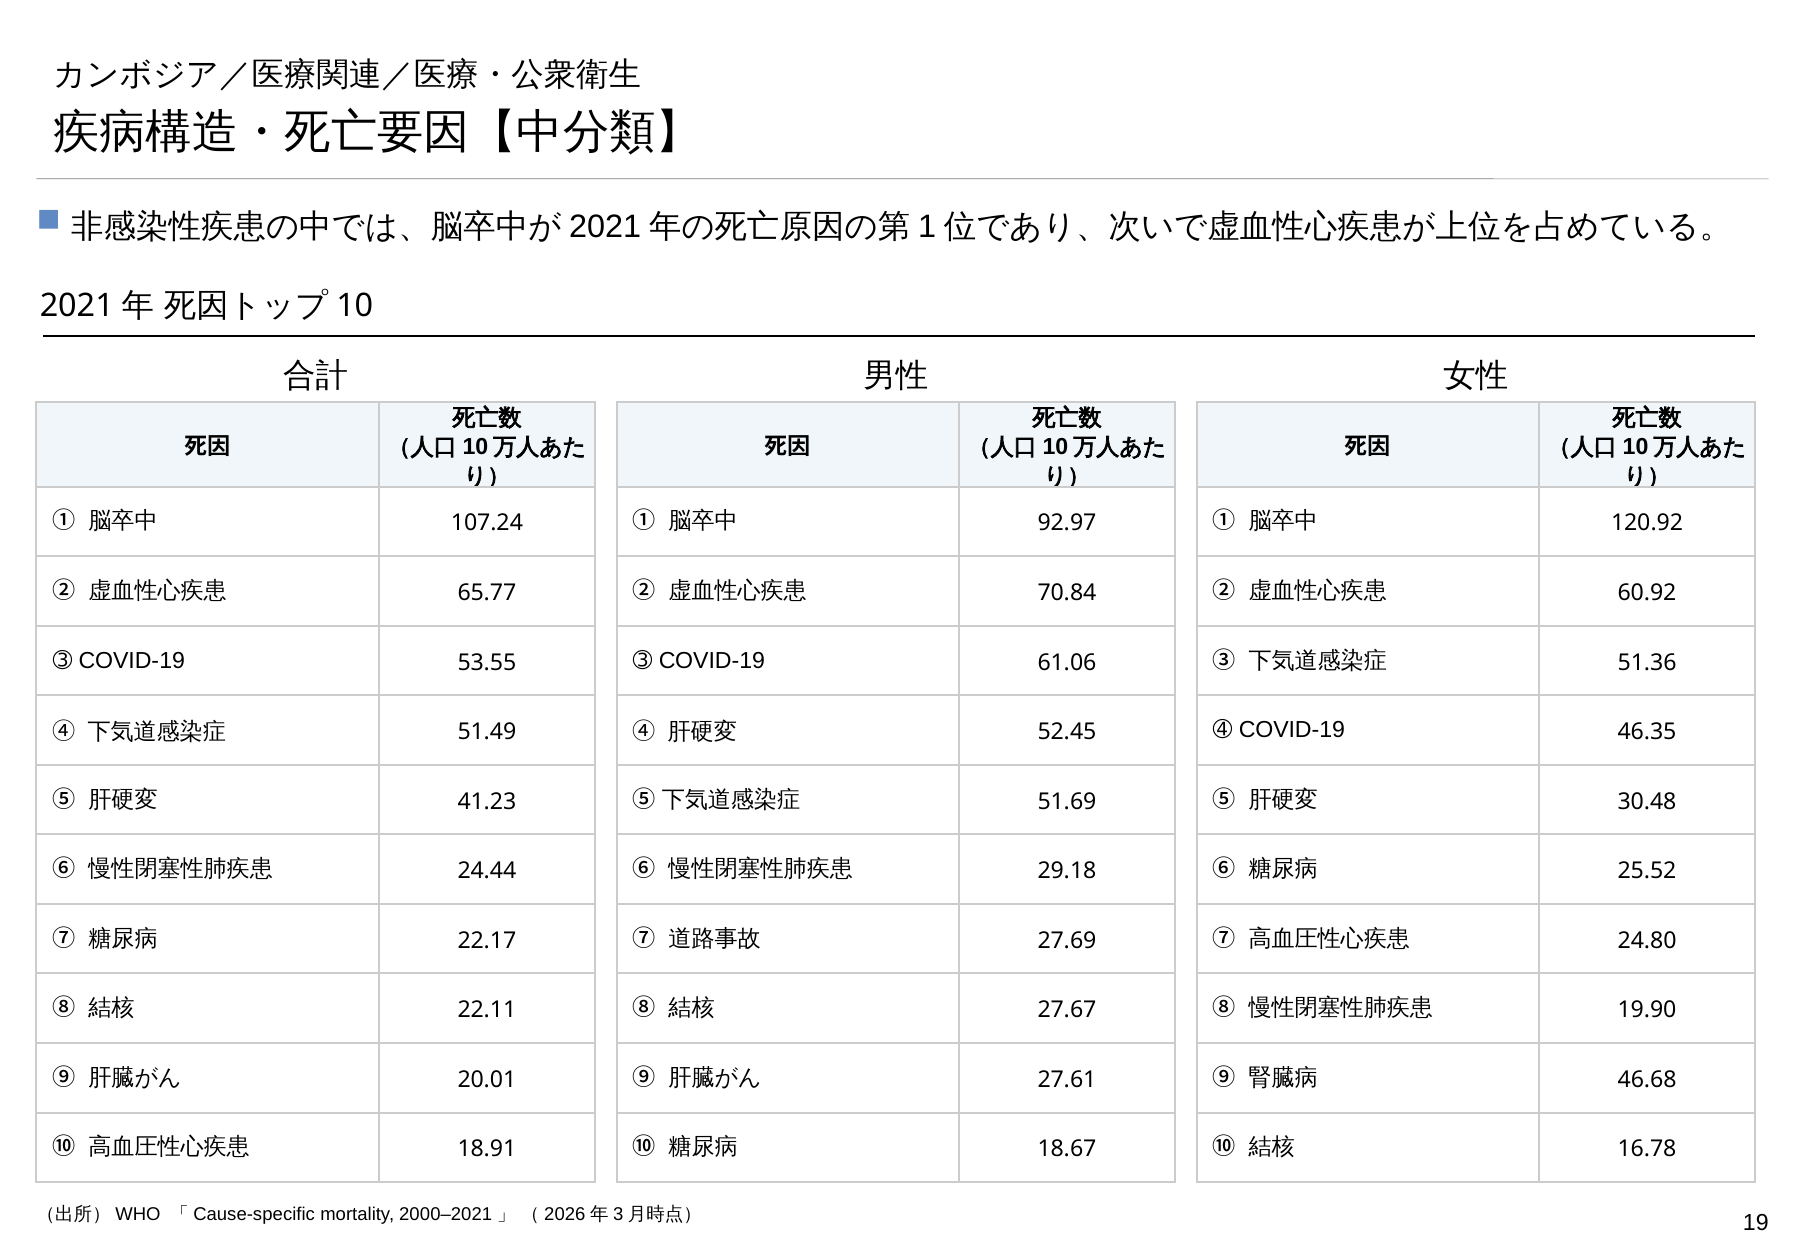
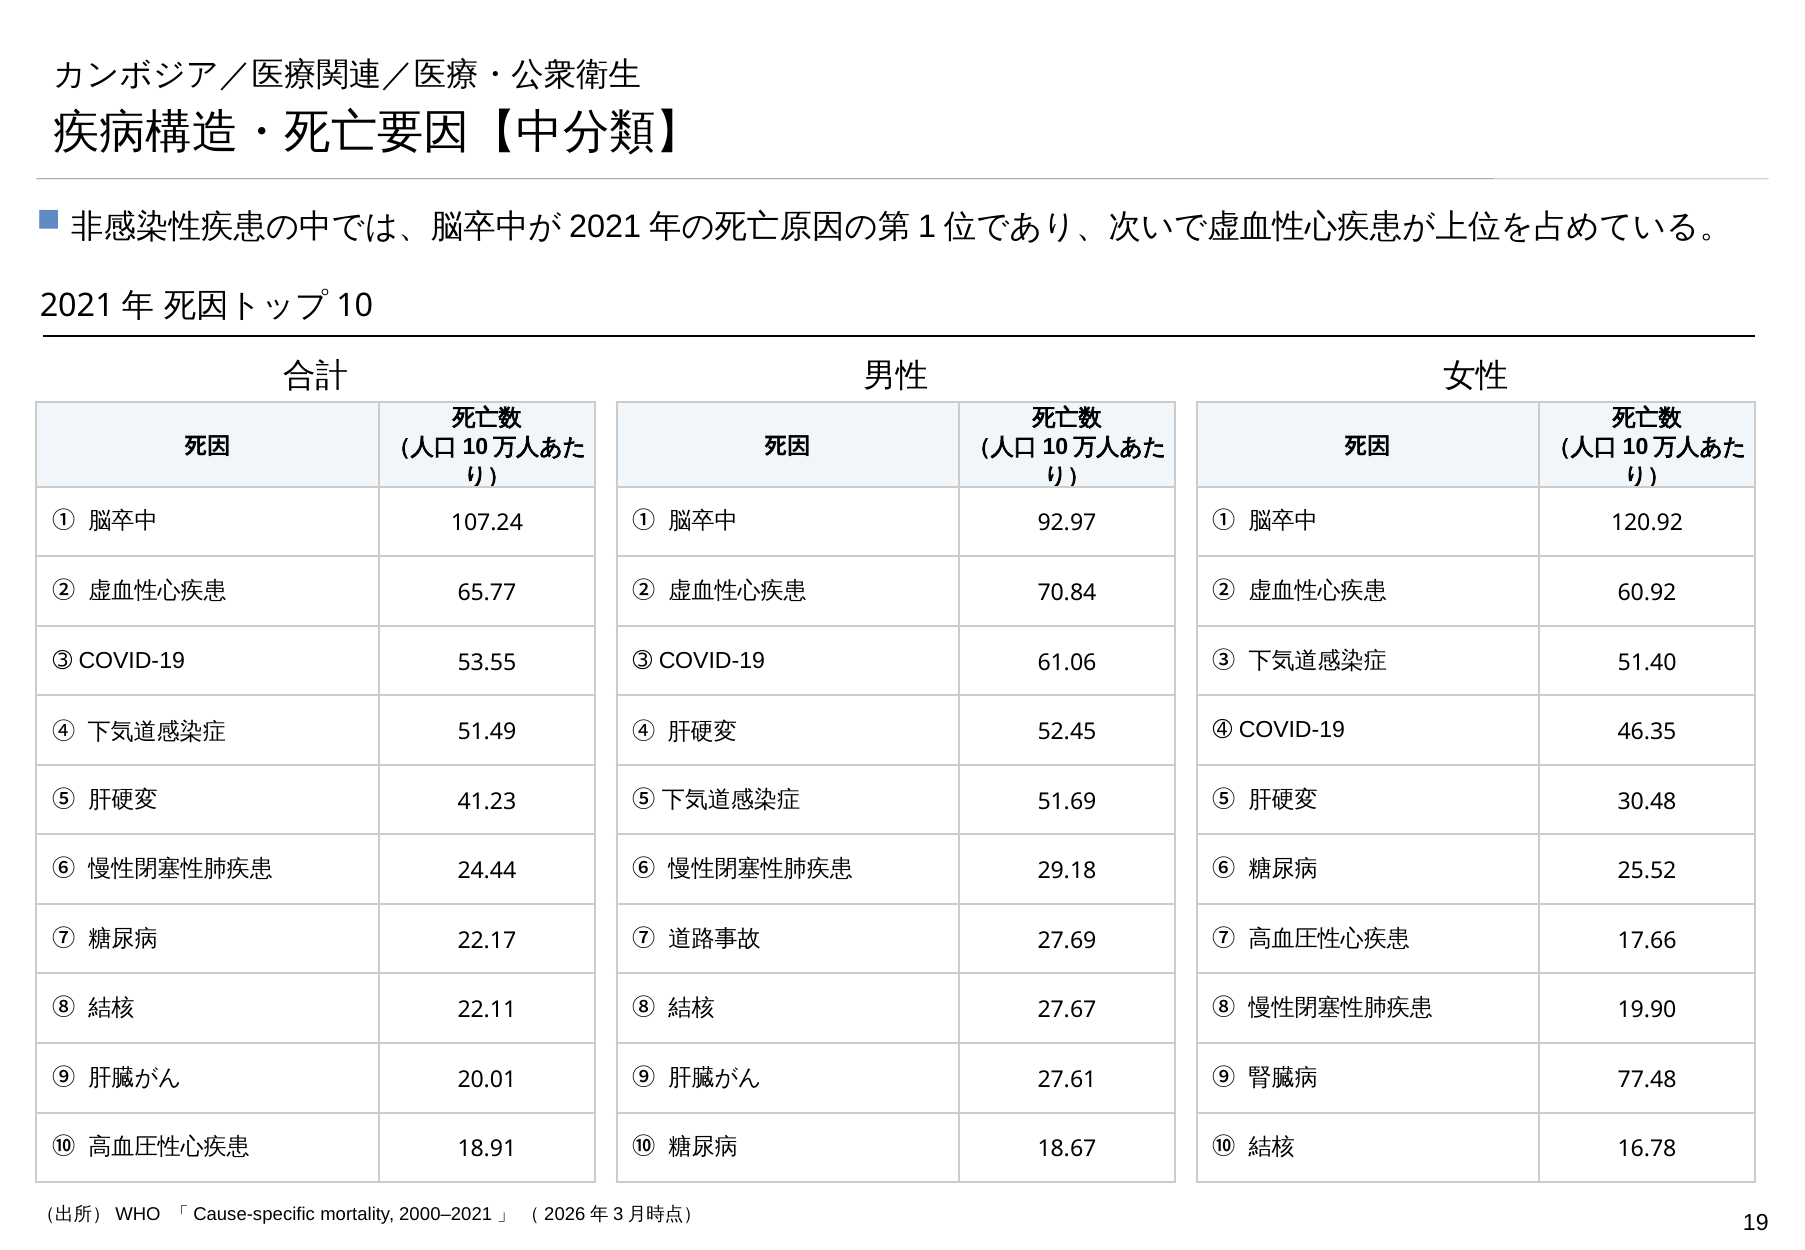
51.36: 51.36 -> 51.40 (1647, 662)
24.80: 24.80 -> 17.66 (1647, 940)
46.68: 46.68 -> 77.48 (1647, 1079)
